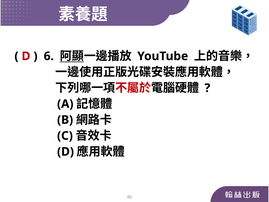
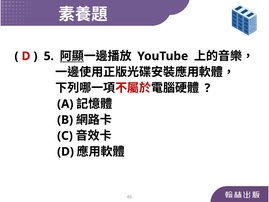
6: 6 -> 5 (49, 56)
